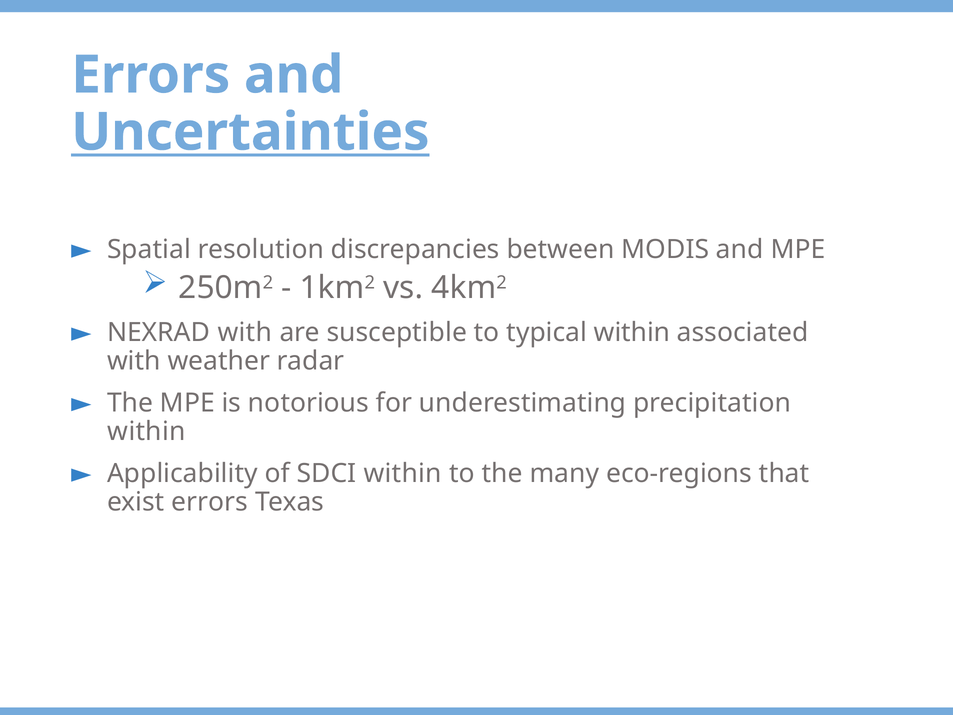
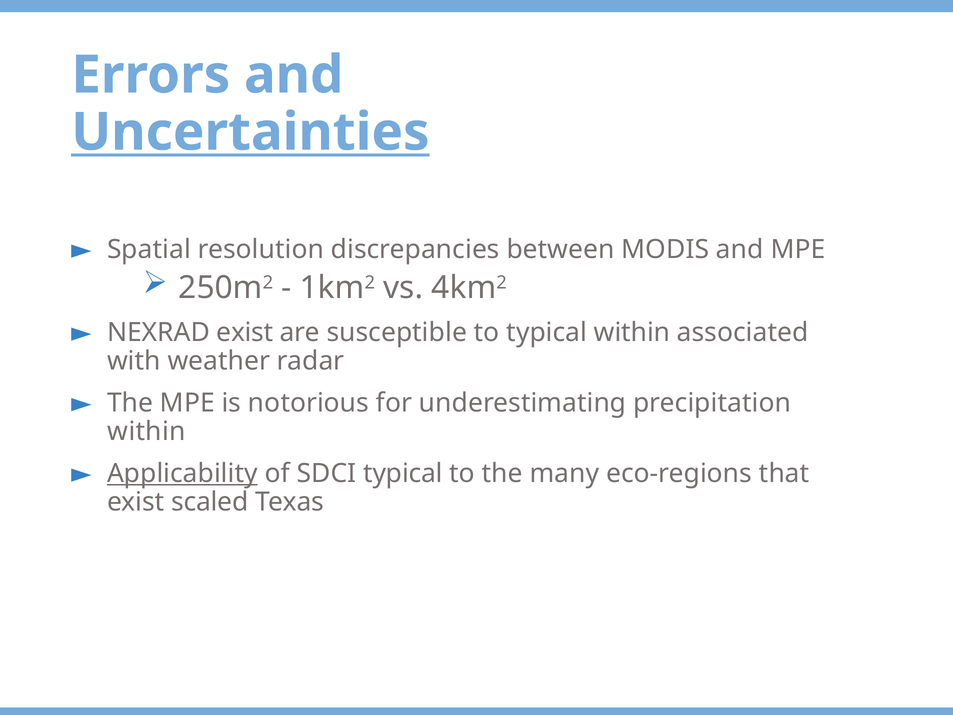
NEXRAD with: with -> exist (245, 332)
Applicability underline: none -> present (182, 473)
SDCI within: within -> typical (403, 473)
exist errors: errors -> scaled (210, 502)
